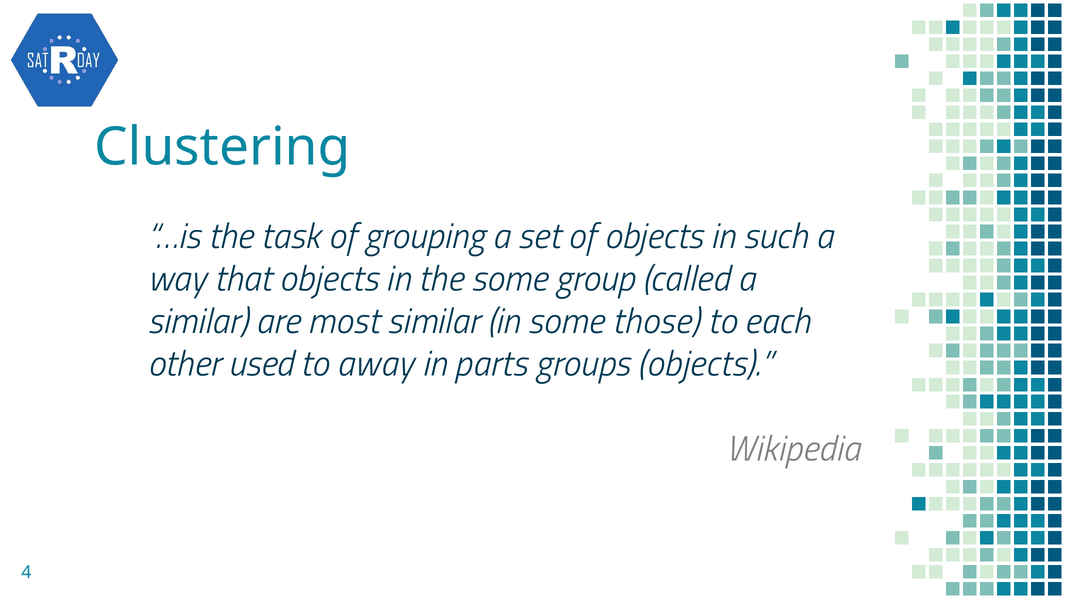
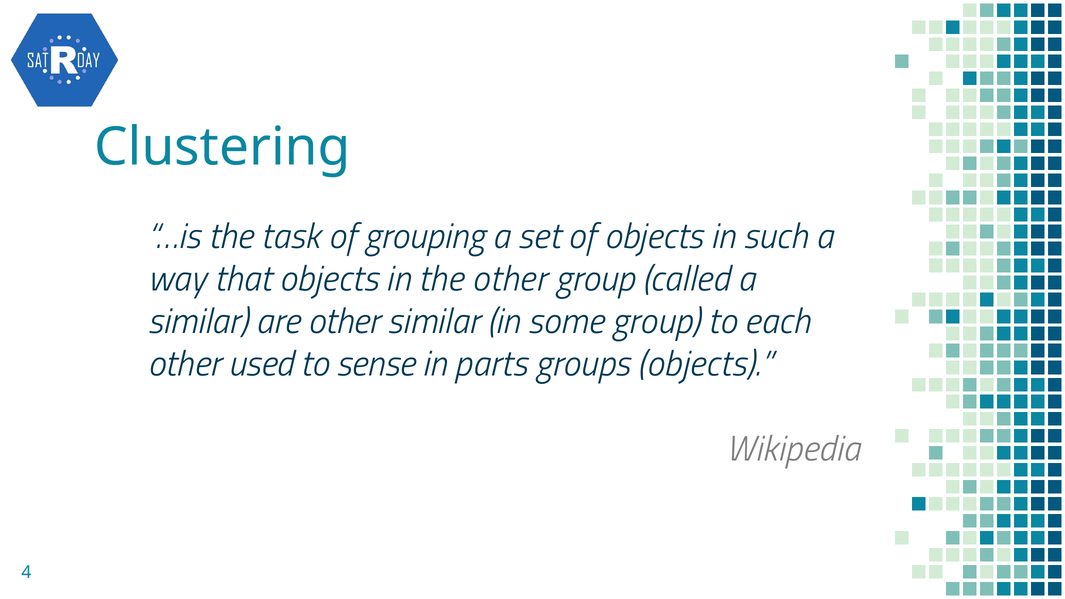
the some: some -> other (509, 279)
are most: most -> other (344, 322)
some those: those -> group (656, 322)
away: away -> sense (376, 364)
